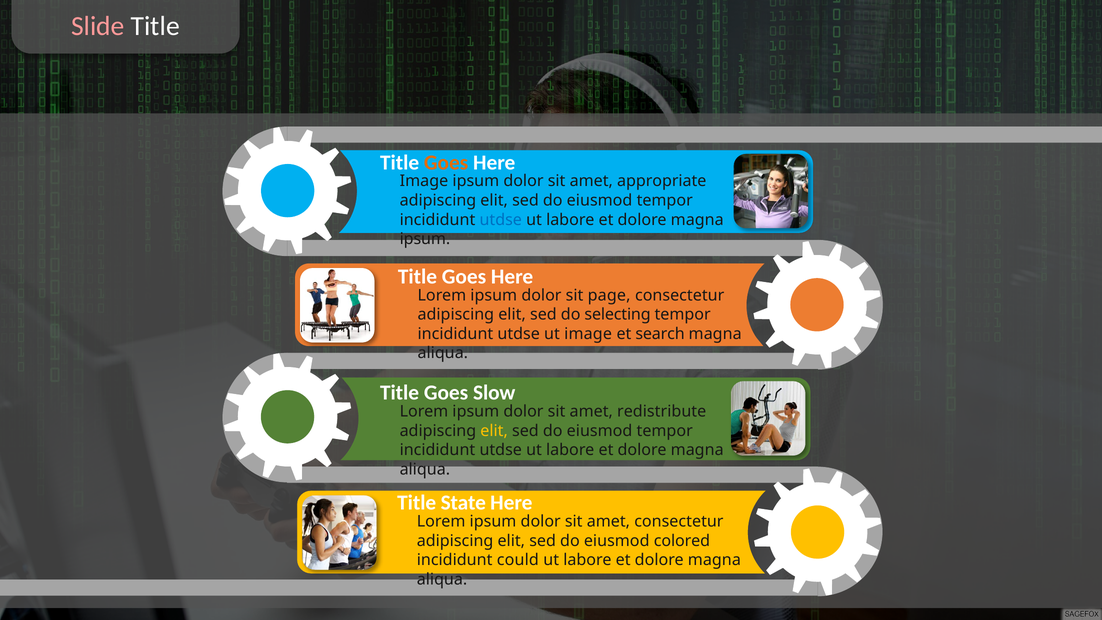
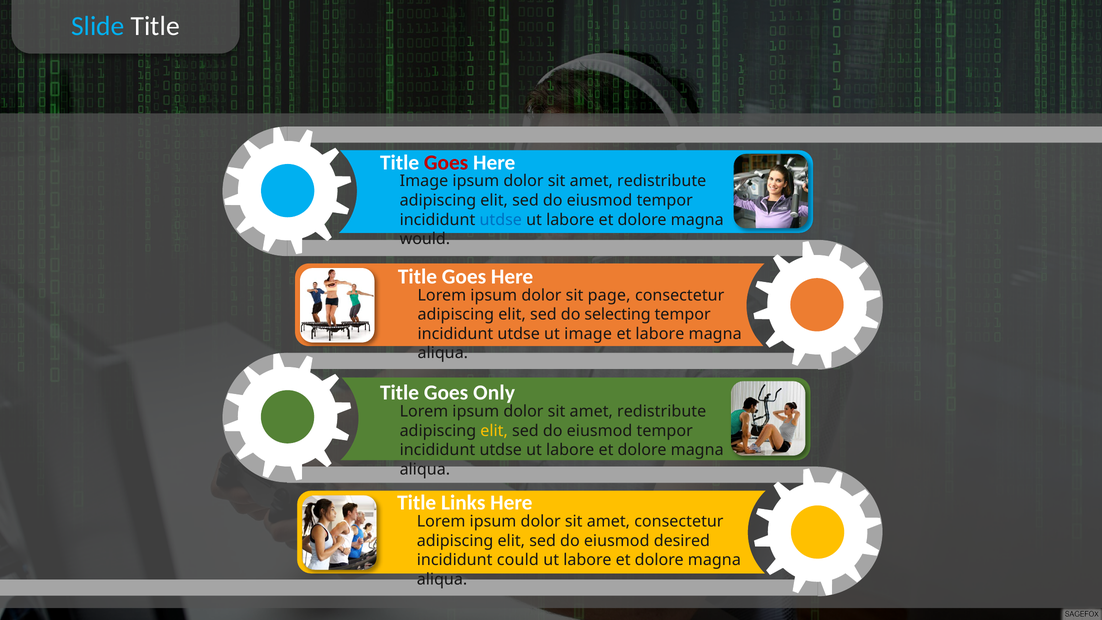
Slide colour: pink -> light blue (98, 26)
Goes colour: orange -> red (446, 163)
appropriate: appropriate -> redistribute (662, 181)
ipsum: ipsum -> would (425, 239)
et search: search -> labore (660, 334)
Slow: Slow -> Only (494, 393)
State: State -> Links (463, 503)
colored: colored -> desired (682, 541)
